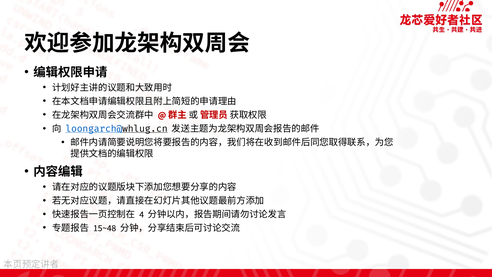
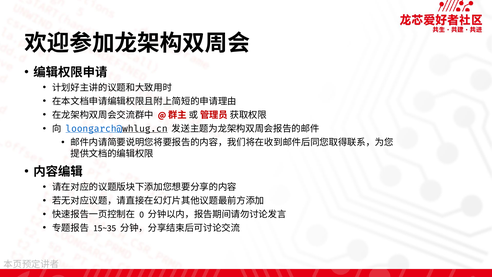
4: 4 -> 0 (142, 214)
15~48: 15~48 -> 15~35 (105, 228)
